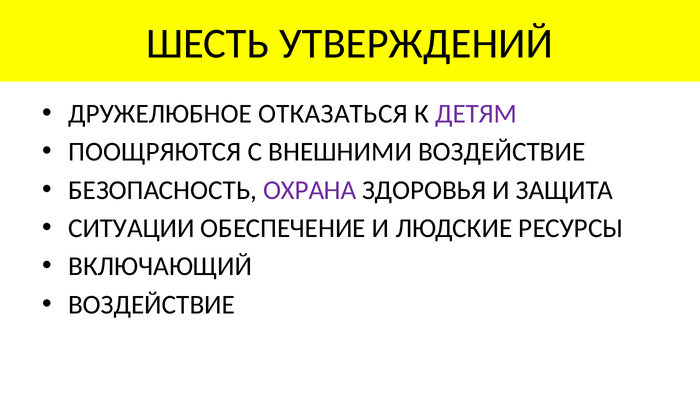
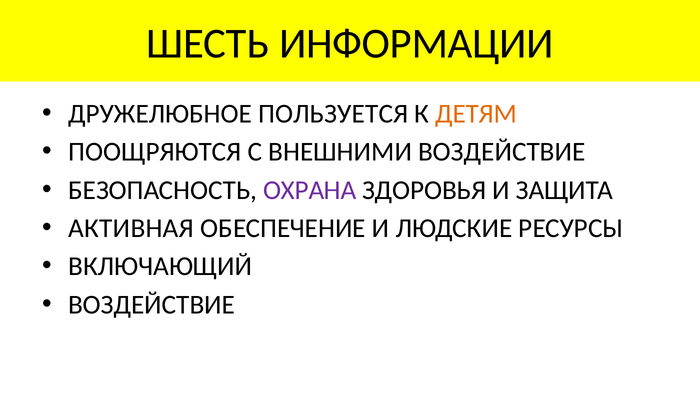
УТВЕРЖДЕНИЙ: УТВЕРЖДЕНИЙ -> ИНФОРМАЦИИ (416, 44)
ОТКАЗАТЬСЯ: ОТКАЗАТЬСЯ -> ПОЛЬЗУЕТСЯ (333, 114)
ДЕТЯМ colour: purple -> orange (476, 114)
СИТУАЦИИ: СИТУАЦИИ -> АКТИВНАЯ (131, 228)
